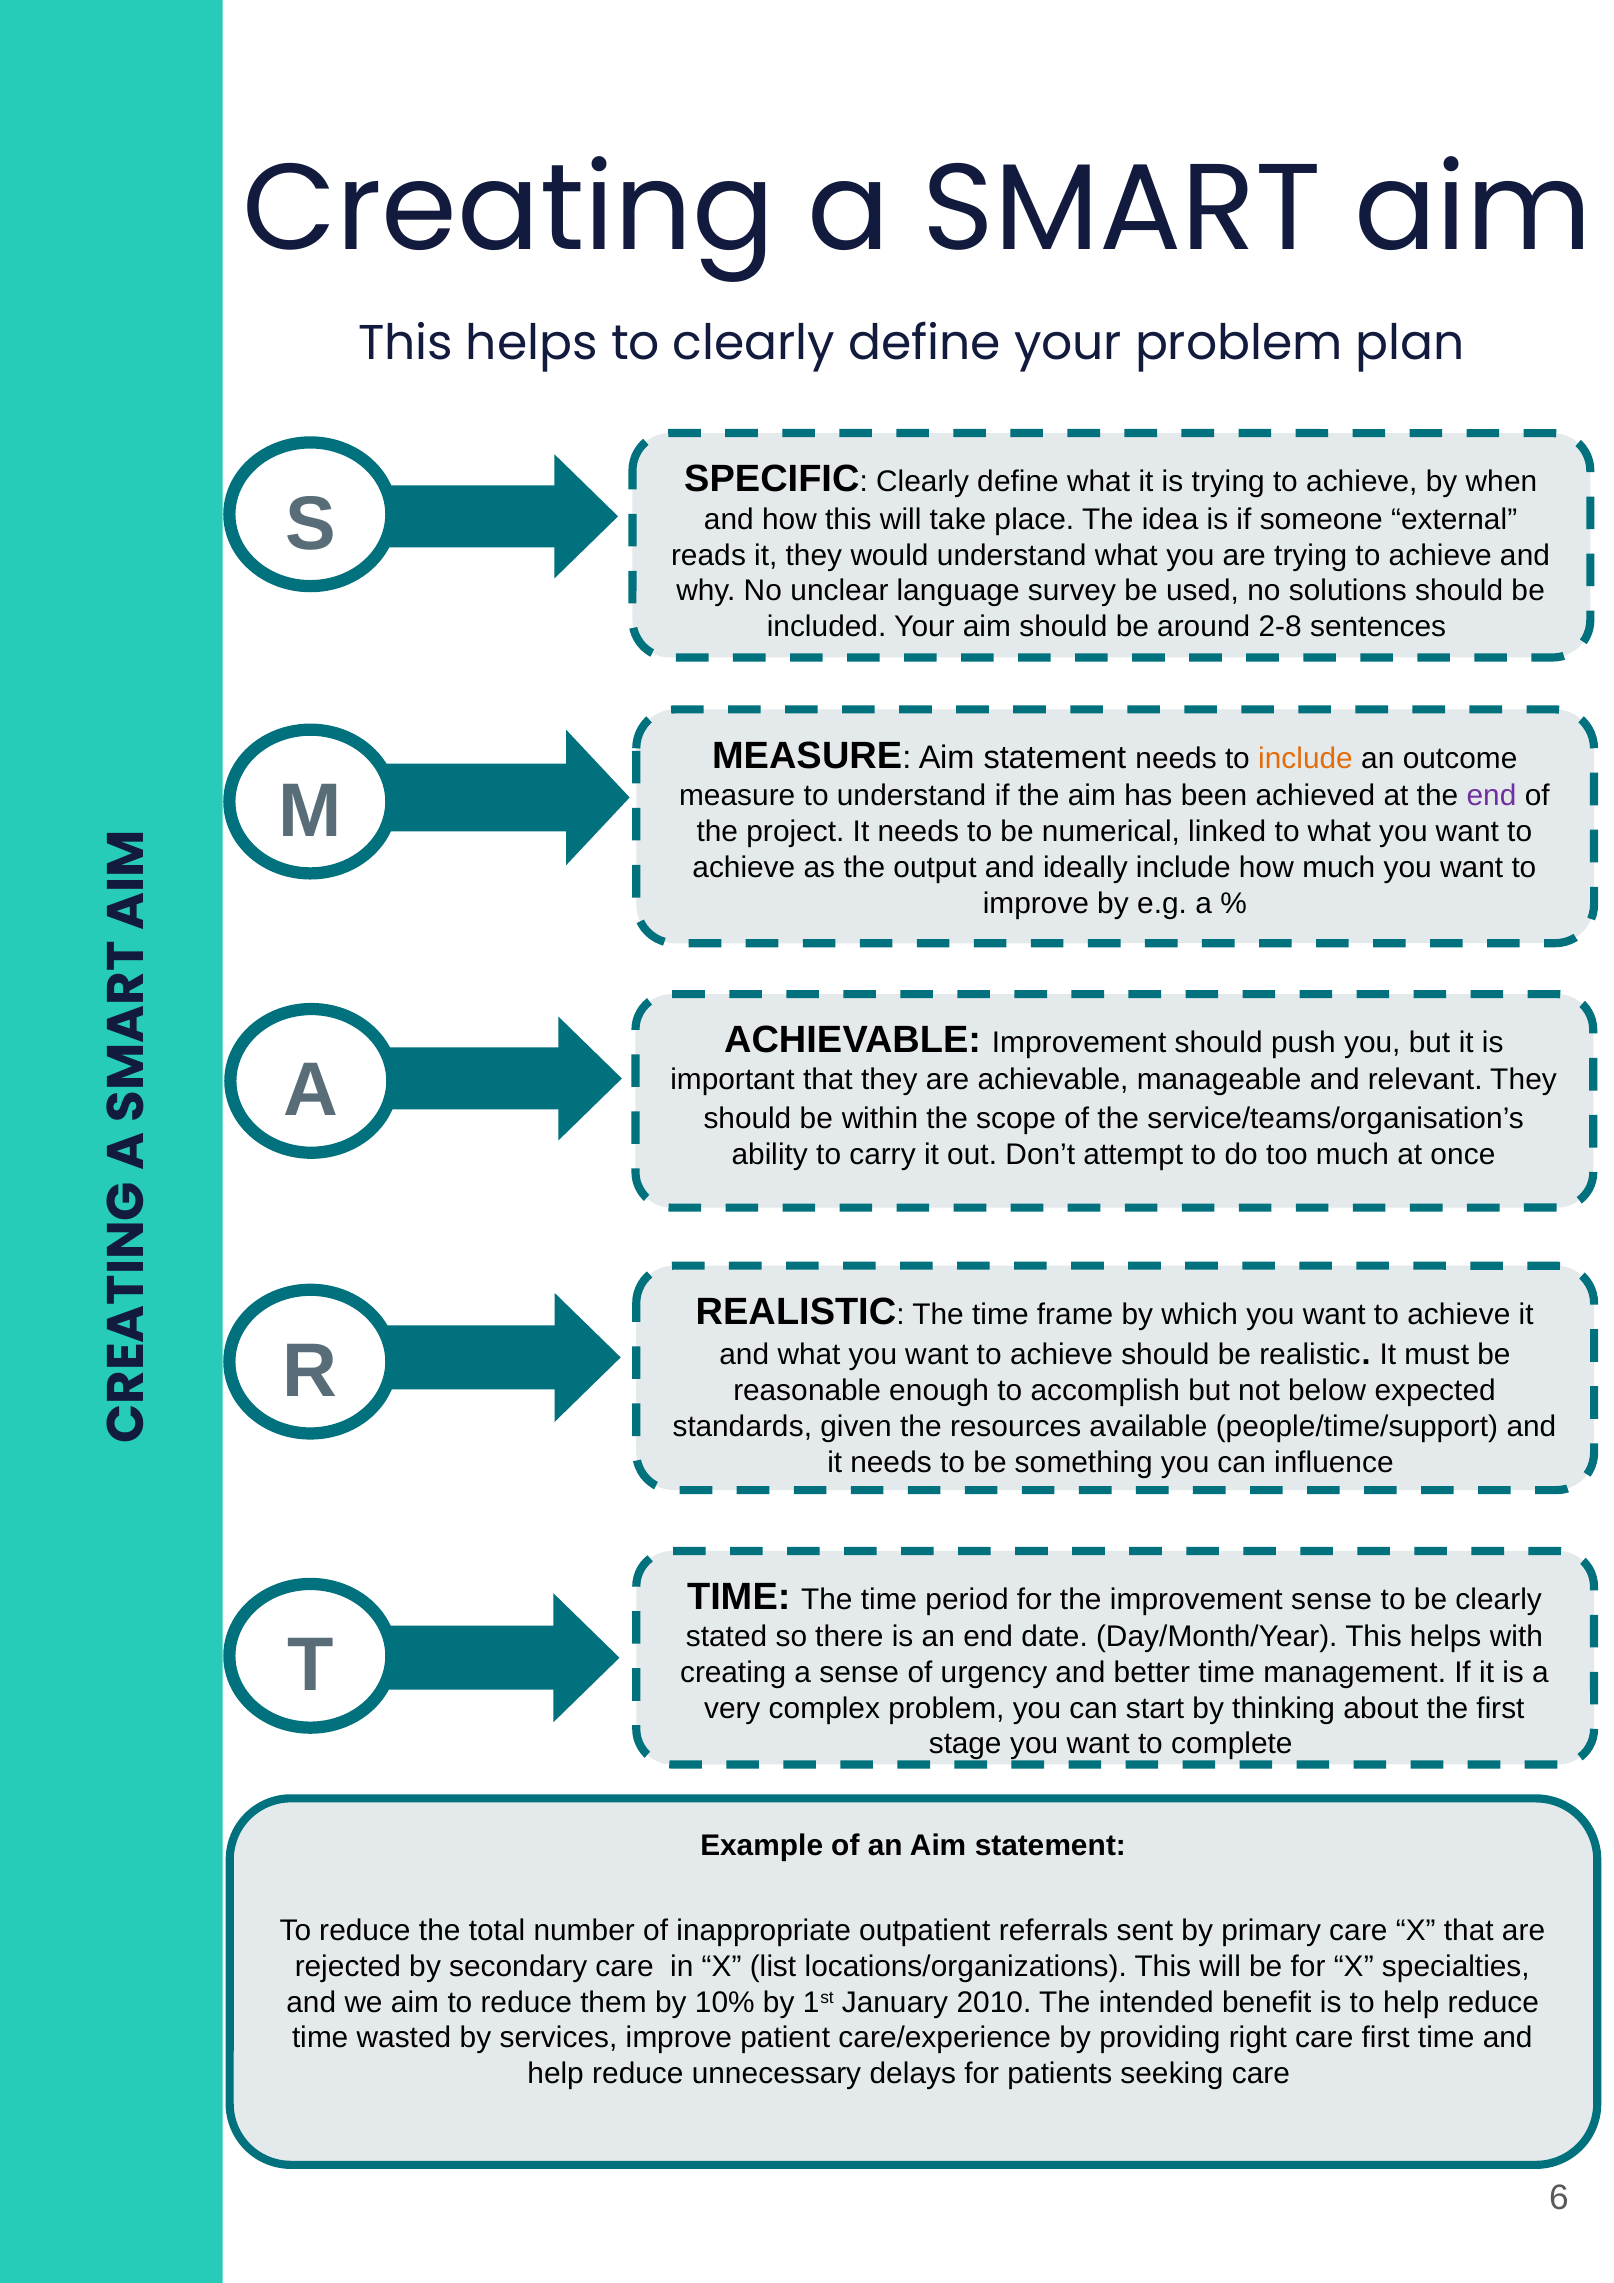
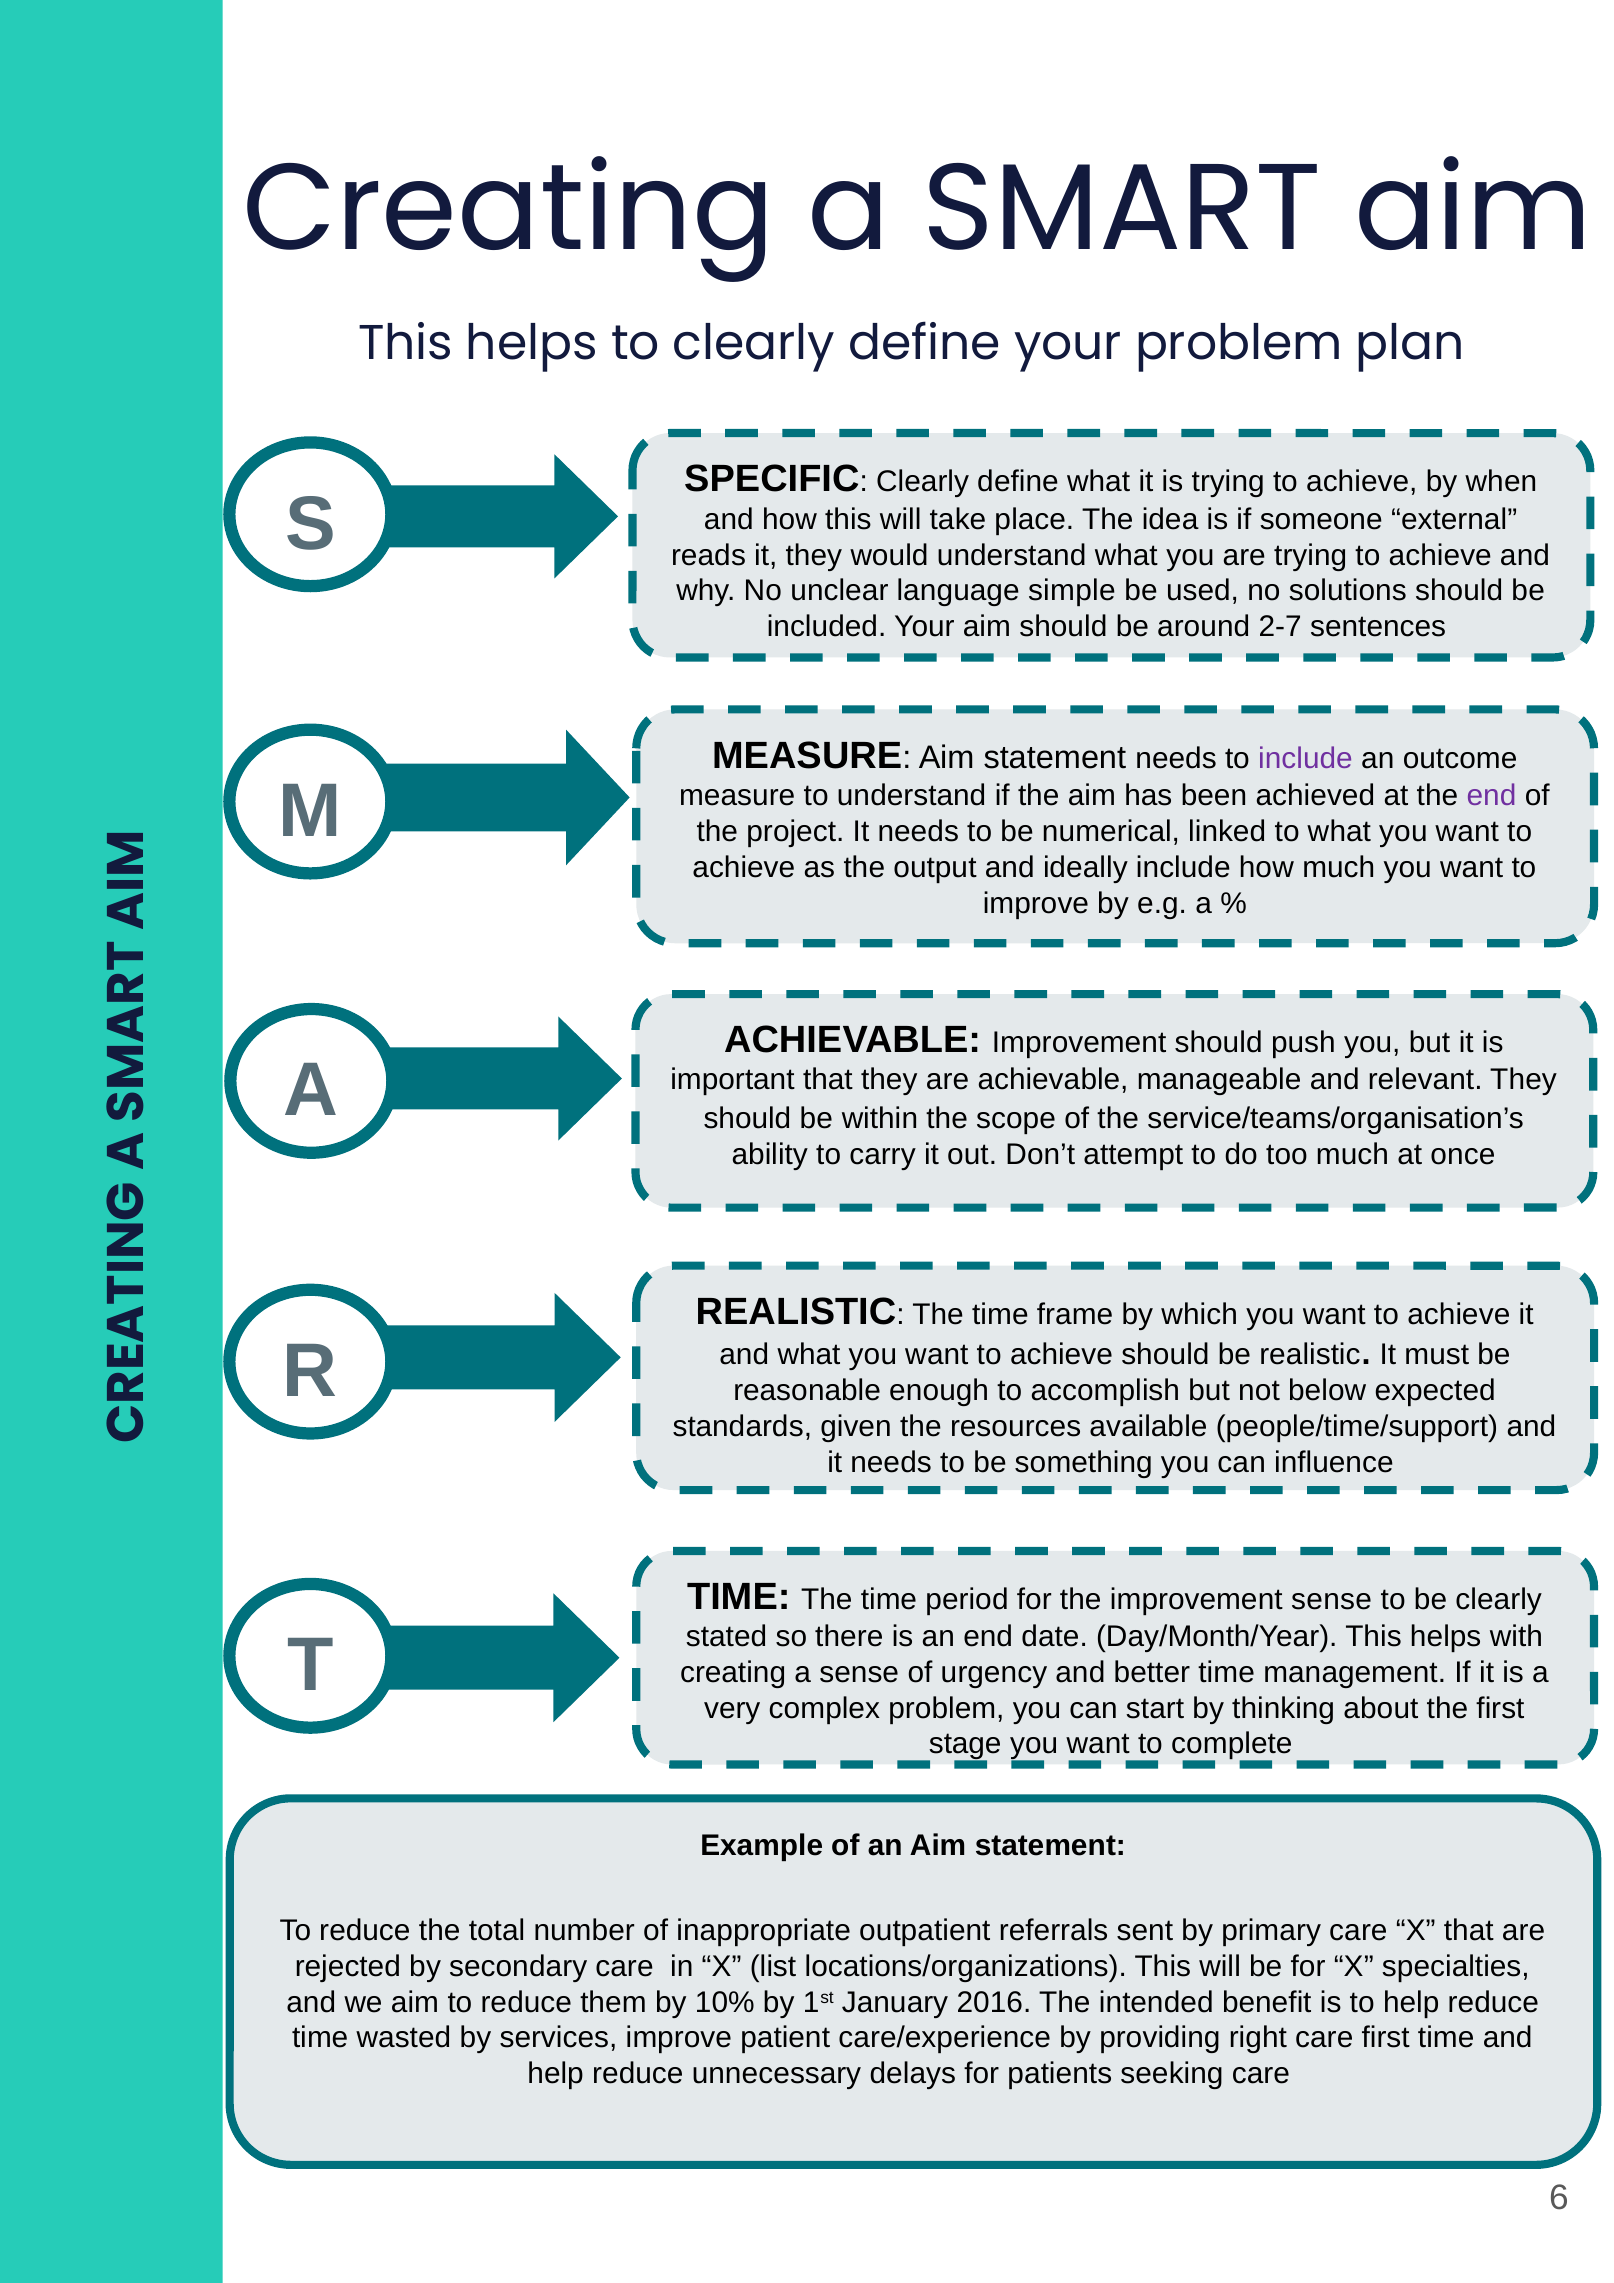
survey: survey -> simple (1072, 591)
2-8: 2-8 -> 2-7 (1280, 627)
include colour: orange -> purple (1306, 759)
2010: 2010 -> 2016 (994, 2002)
